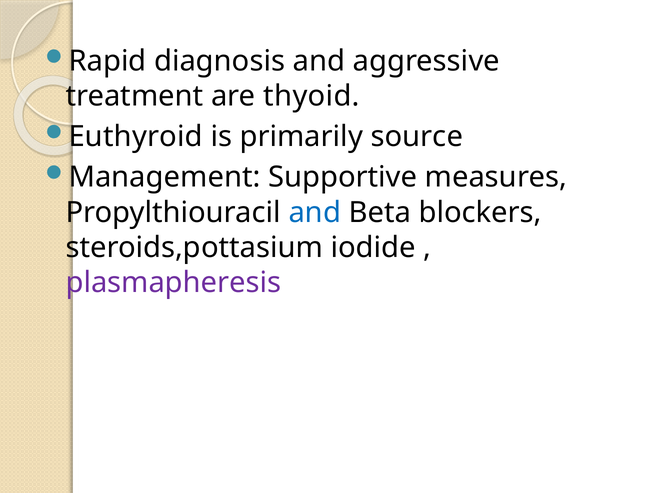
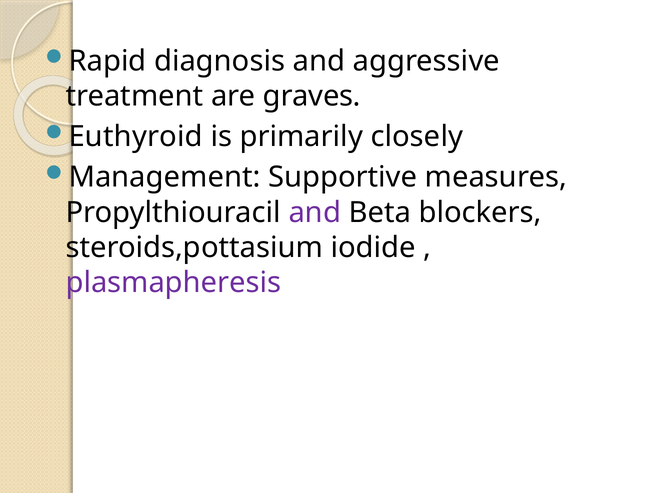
thyoid: thyoid -> graves (312, 96)
source: source -> closely (417, 137)
and colour: blue -> purple (315, 212)
